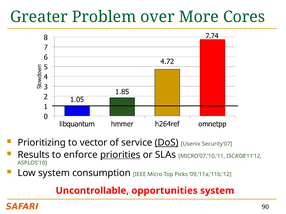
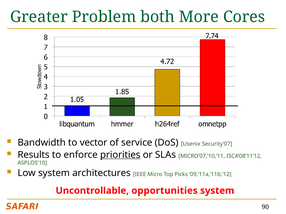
over: over -> both (158, 17)
Prioritizing: Prioritizing -> Bandwidth (42, 143)
DoS underline: present -> none (167, 143)
consumption: consumption -> architectures (101, 173)
